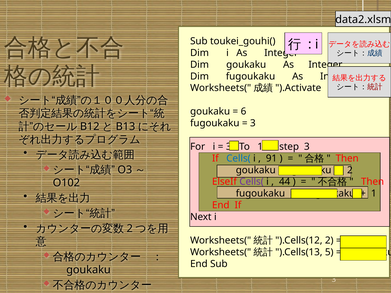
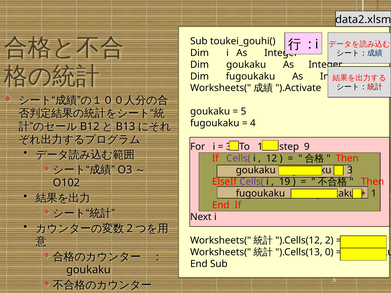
6: 6 -> 5 (243, 112)
3: 3 -> 4 (253, 123)
step 3: 3 -> 9 (307, 147)
Cells( colour: blue -> purple (238, 158)
91: 91 -> 12 (271, 158)
2: 2 -> 3 (350, 170)
44: 44 -> 19 (285, 182)
5: 5 -> 0 (329, 252)
